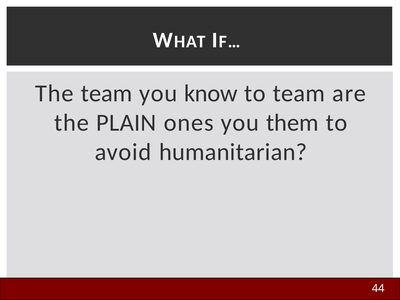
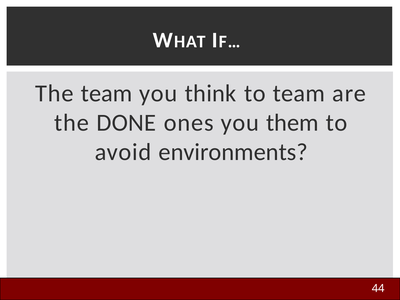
know: know -> think (211, 94)
PLAIN: PLAIN -> DONE (126, 123)
humanitarian: humanitarian -> environments (233, 152)
